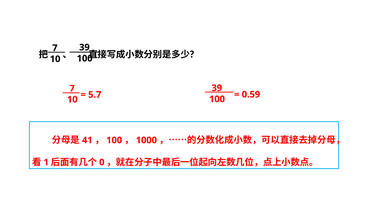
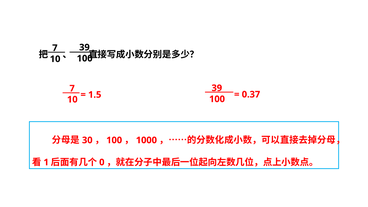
5.7: 5.7 -> 1.5 (95, 95)
0.59: 0.59 -> 0.37 (251, 94)
41: 41 -> 30 (87, 140)
